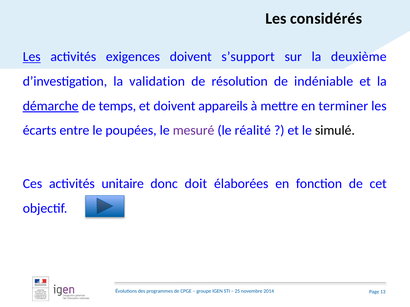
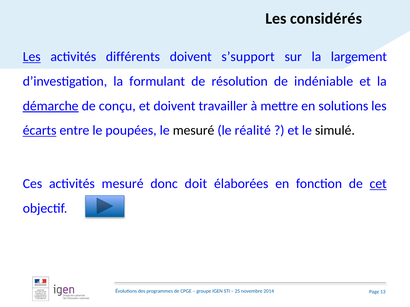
exigences: exigences -> différents (133, 57)
deuxième: deuxième -> largement (359, 57)
validation: validation -> formulant (157, 81)
temps: temps -> conçu (117, 106)
appareils: appareils -> travailler (223, 106)
terminer: terminer -> solutions (343, 106)
écarts underline: none -> present (40, 131)
mesuré colour: purple -> black (194, 131)
activités unitaire: unitaire -> mesuré (123, 184)
cet underline: none -> present (378, 184)
